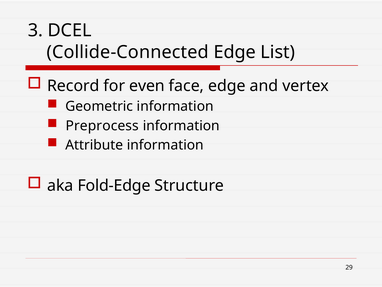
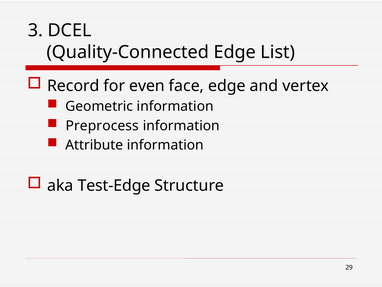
Collide-Connected: Collide-Connected -> Quality-Connected (128, 52)
Fold-Edge: Fold-Edge -> Test-Edge (114, 185)
